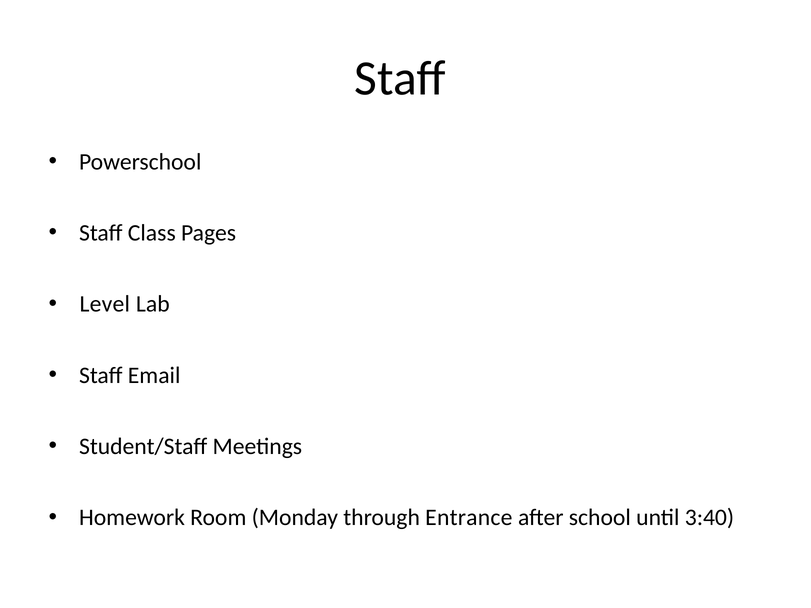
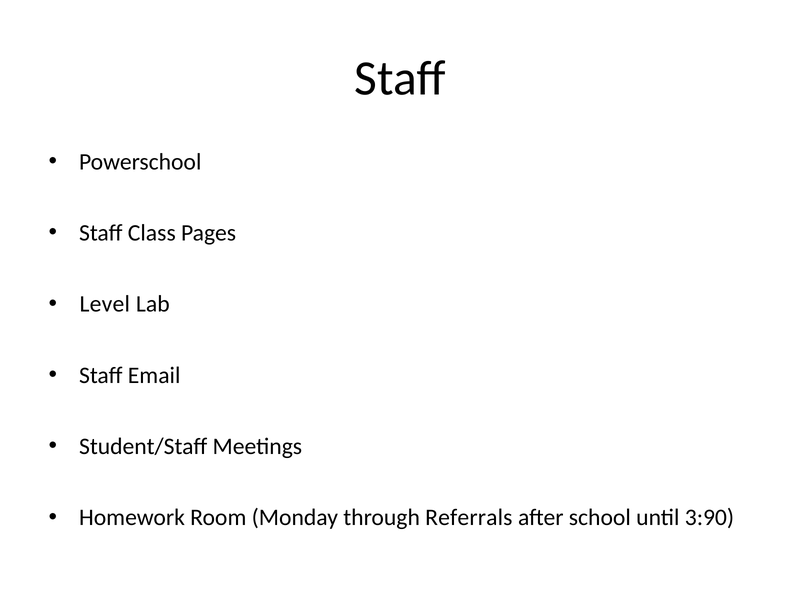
Entrance: Entrance -> Referrals (469, 518)
3:40: 3:40 -> 3:90 (709, 518)
